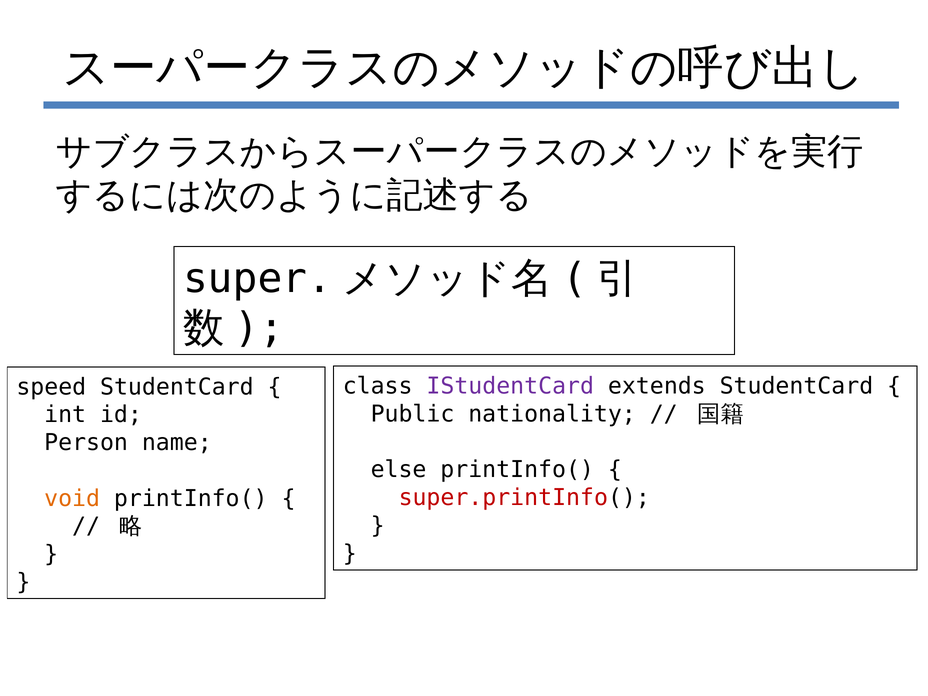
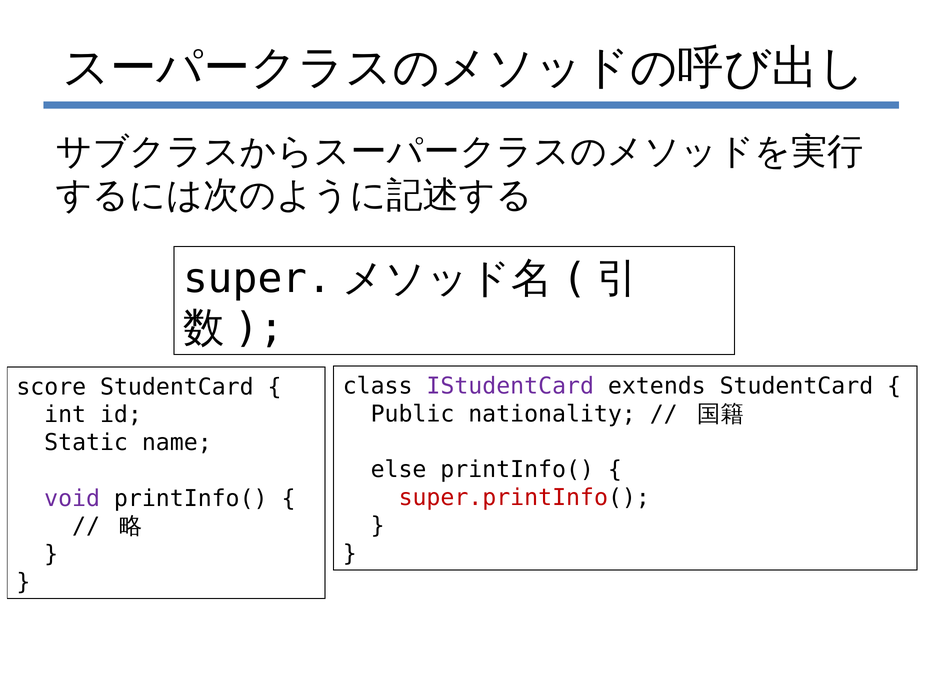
speed: speed -> score (51, 387)
Person: Person -> Static (86, 443)
void colour: orange -> purple (72, 498)
